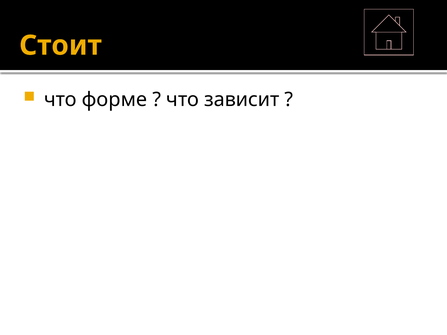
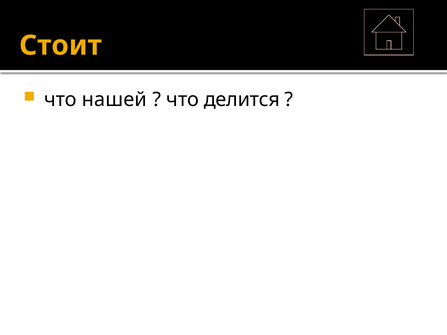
форме: форме -> нашей (114, 100)
зависит: зависит -> делится (242, 100)
